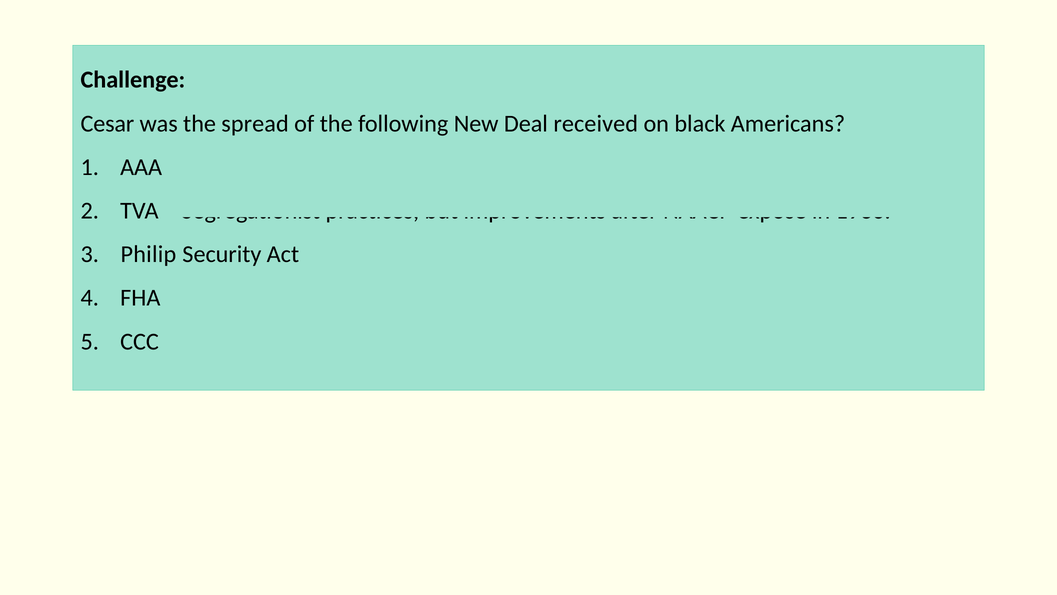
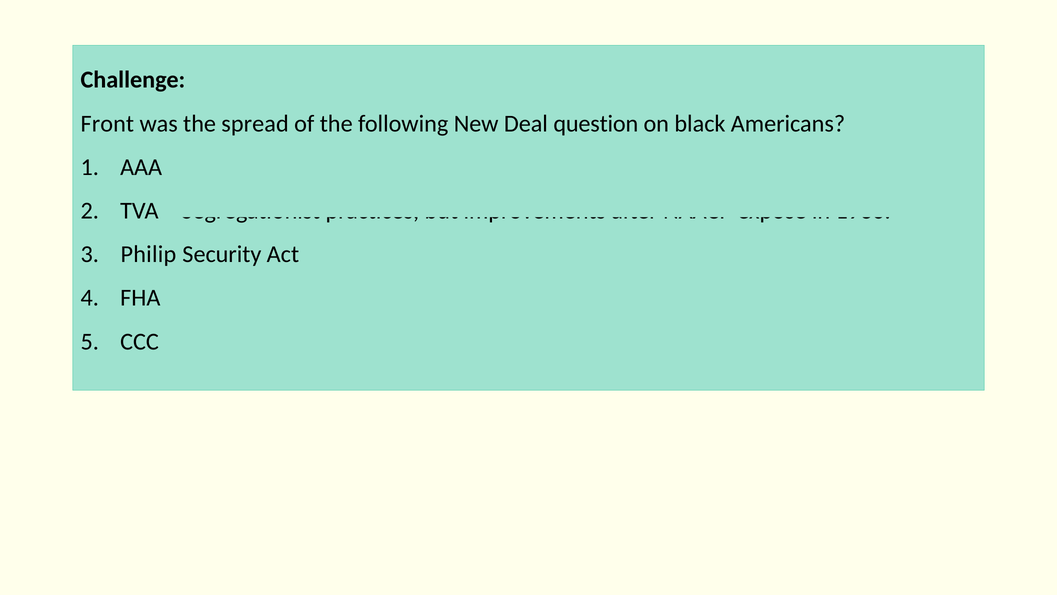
Cesar: Cesar -> Front (107, 123)
Deal received: received -> question (596, 123)
